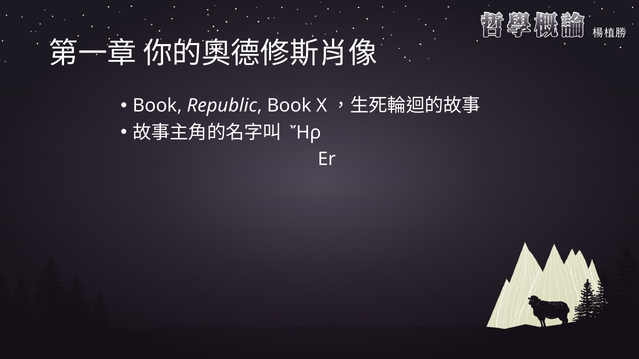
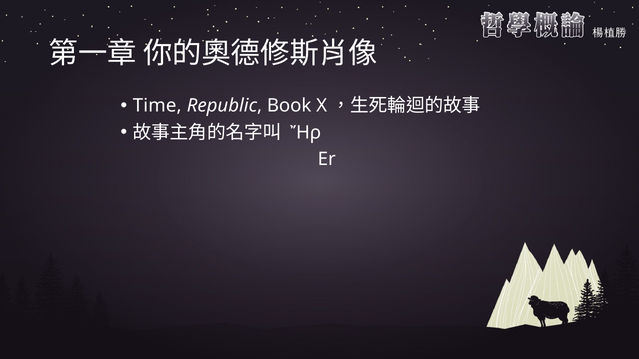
Book: Book -> Time (157, 106)
